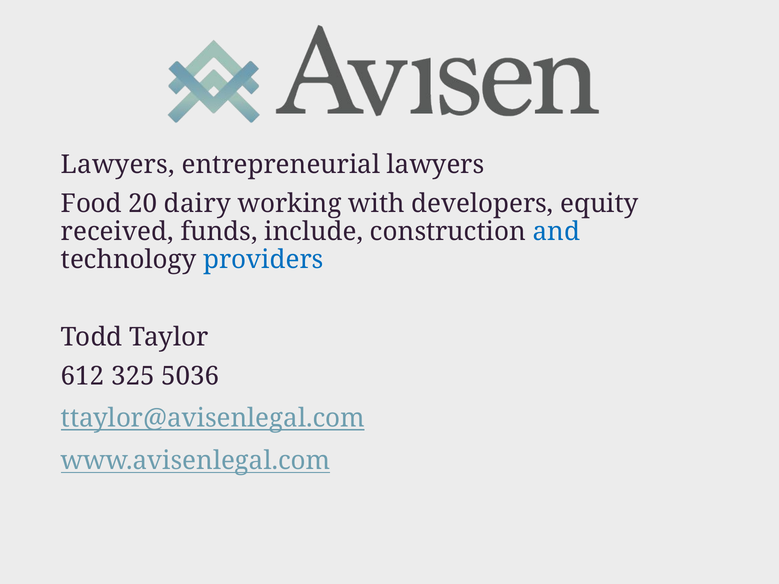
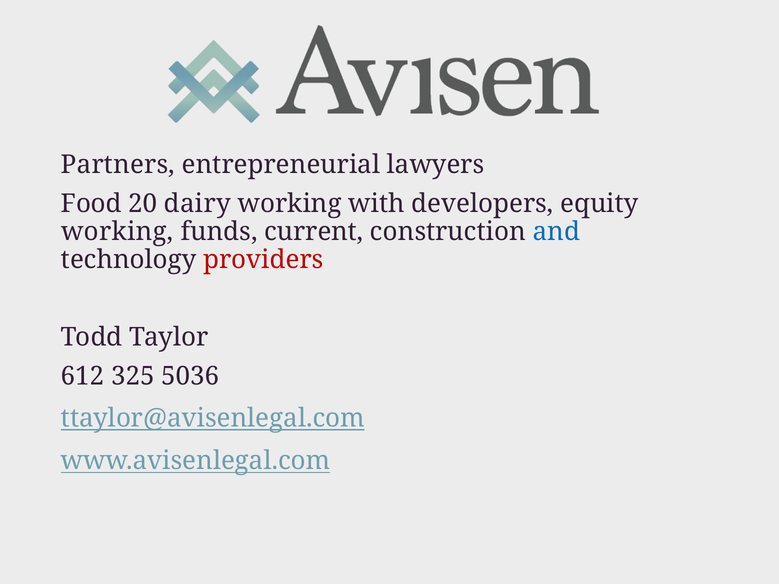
Lawyers: Lawyers -> Partners (118, 165)
received: received -> working (117, 232)
include: include -> current (314, 232)
providers colour: blue -> red (263, 260)
